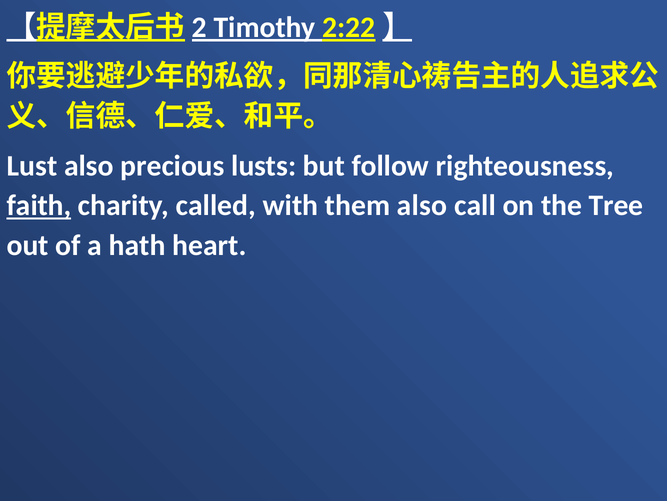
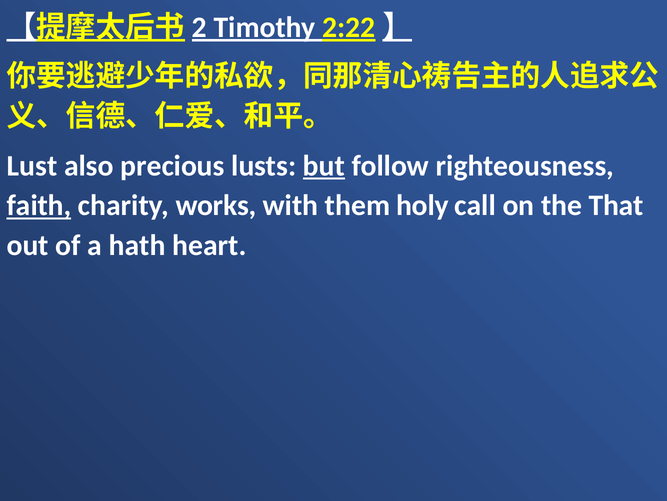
but underline: none -> present (324, 166)
called: called -> works (216, 205)
them also: also -> holy (422, 205)
Tree: Tree -> That (616, 205)
